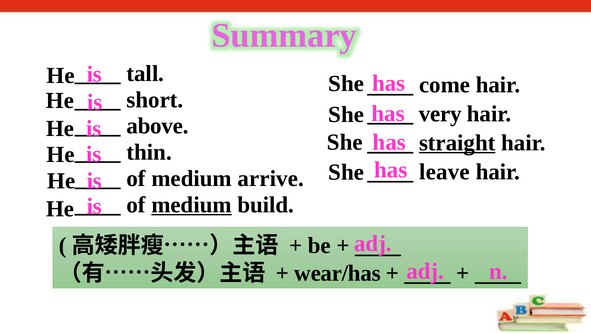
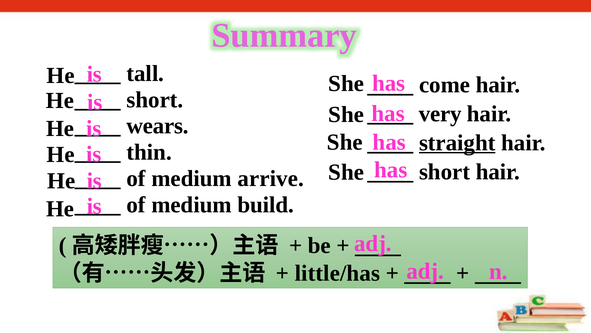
above: above -> wears (158, 126)
leave: leave -> short (445, 172)
medium underline: present -> none (192, 204)
wear/has: wear/has -> little/has (337, 273)
